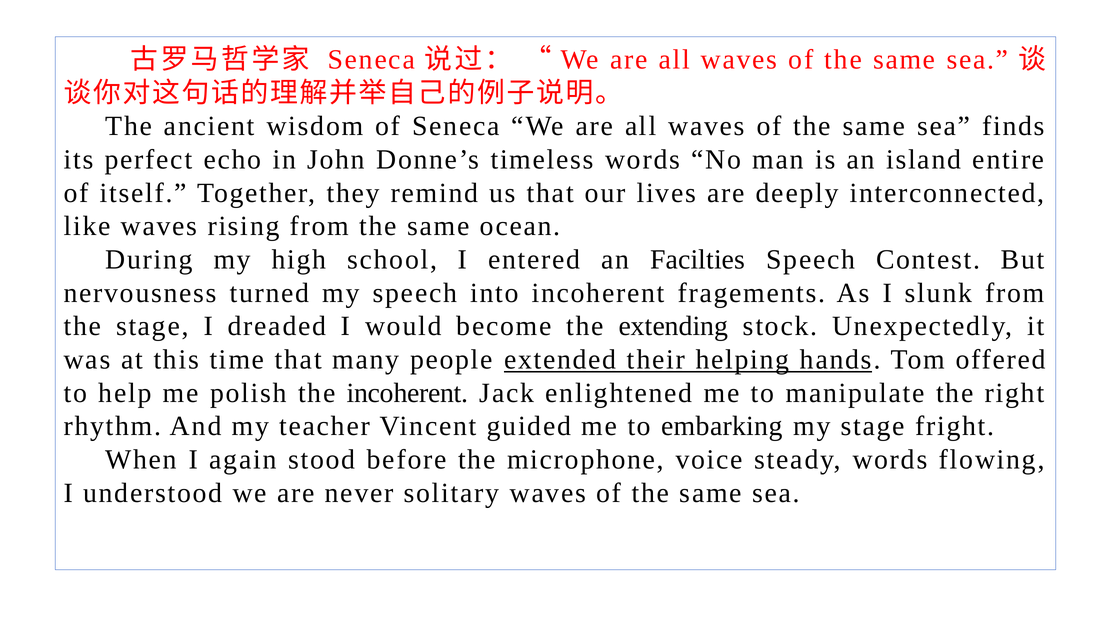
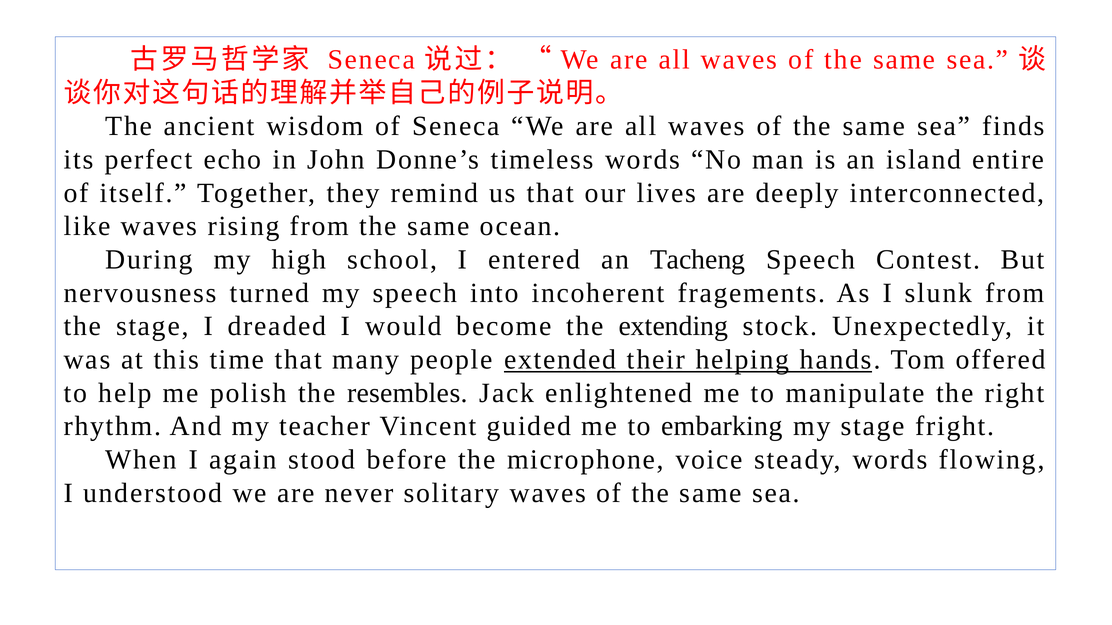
Facilties: Facilties -> Tacheng (698, 260)
the incoherent: incoherent -> resembles (407, 393)
